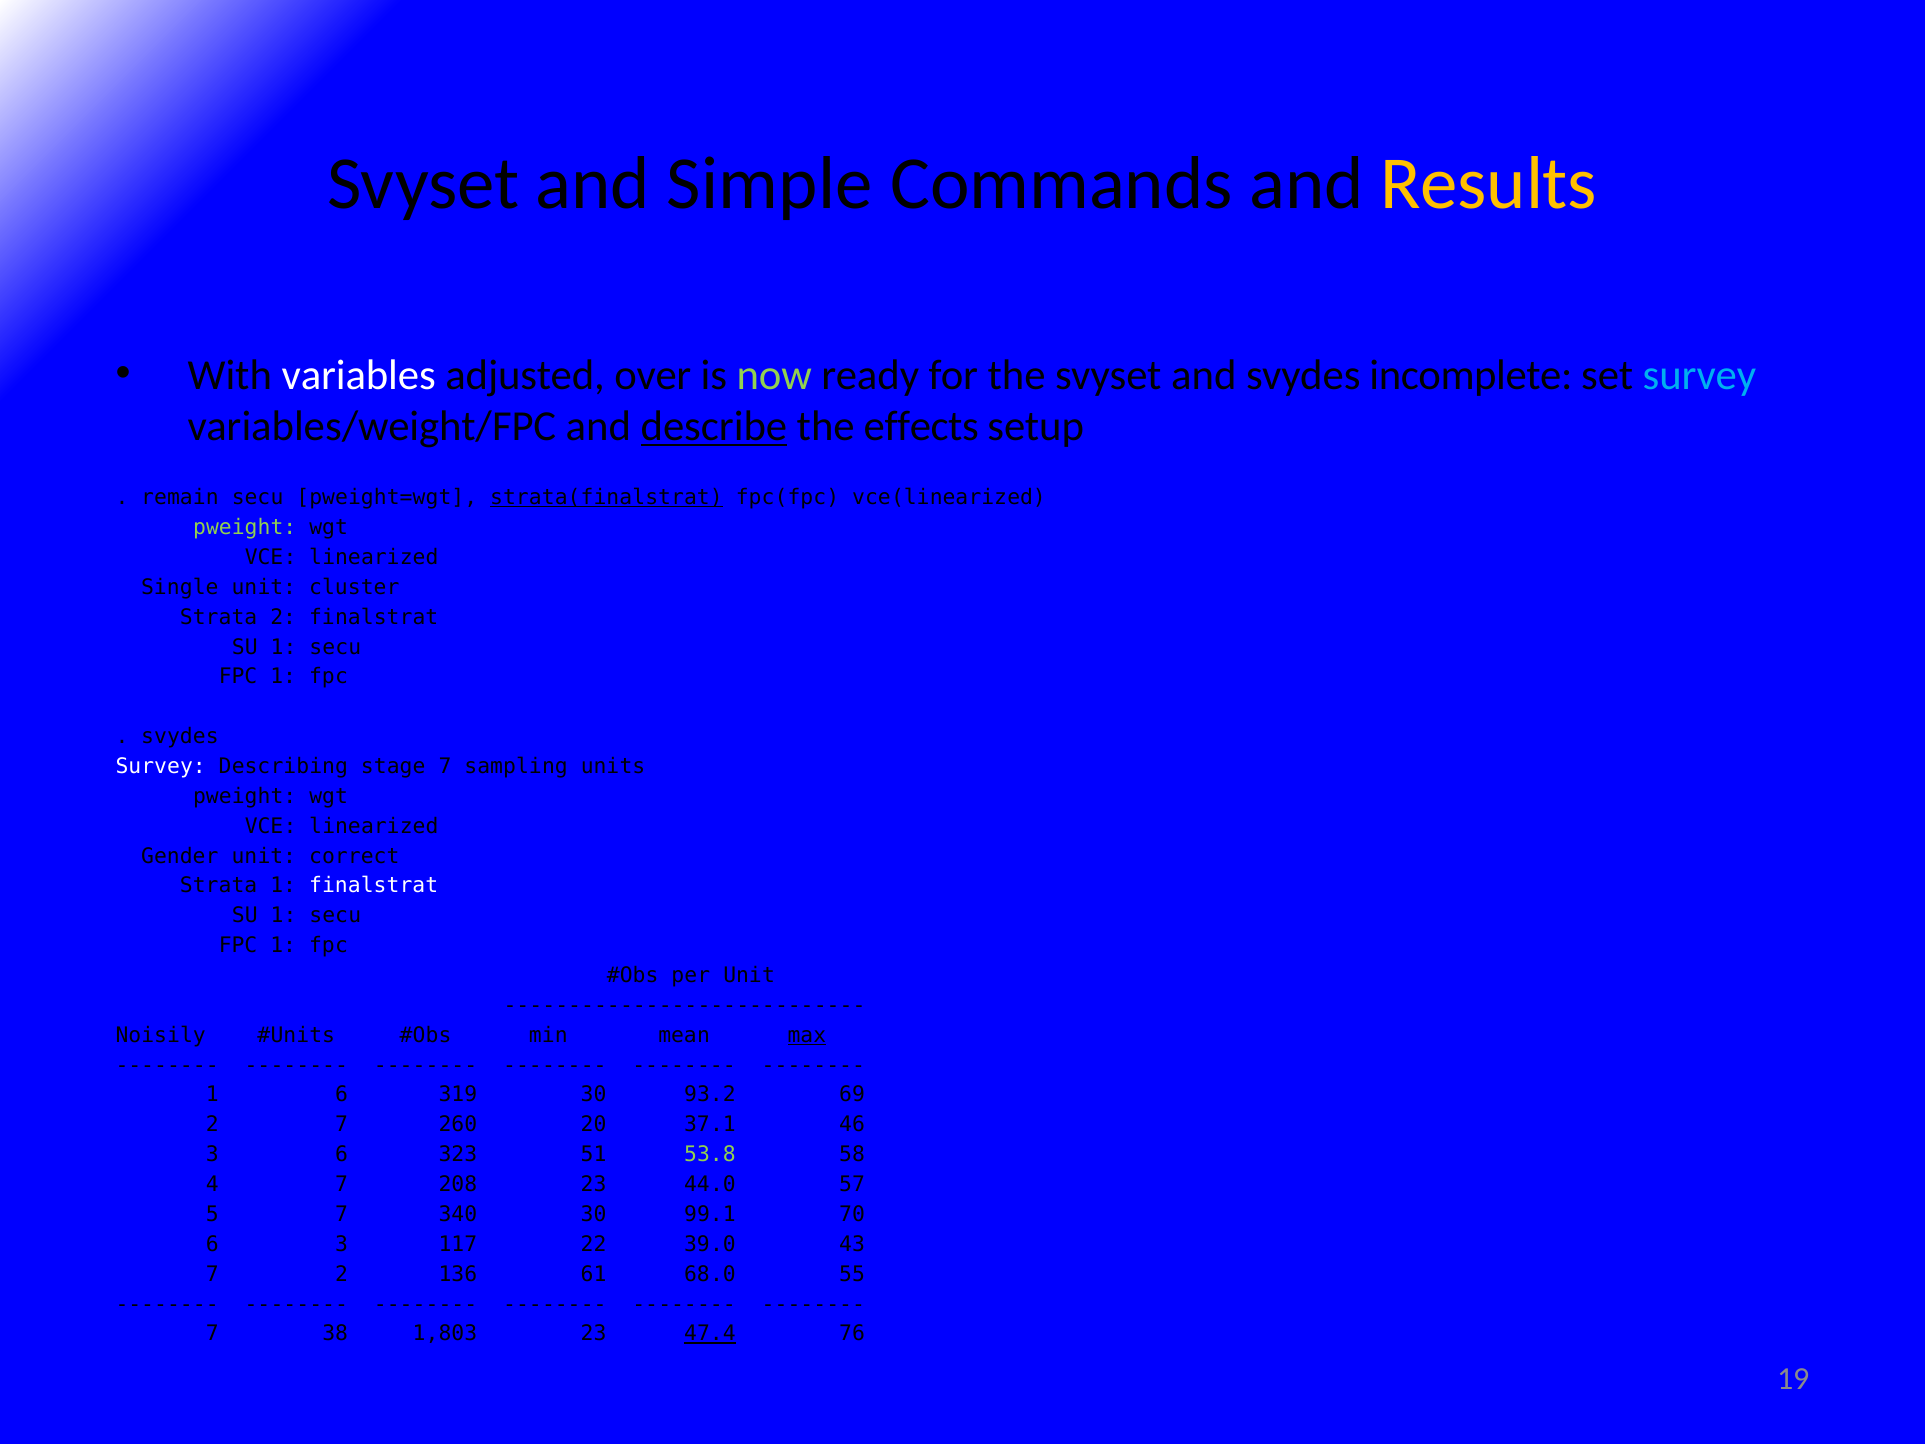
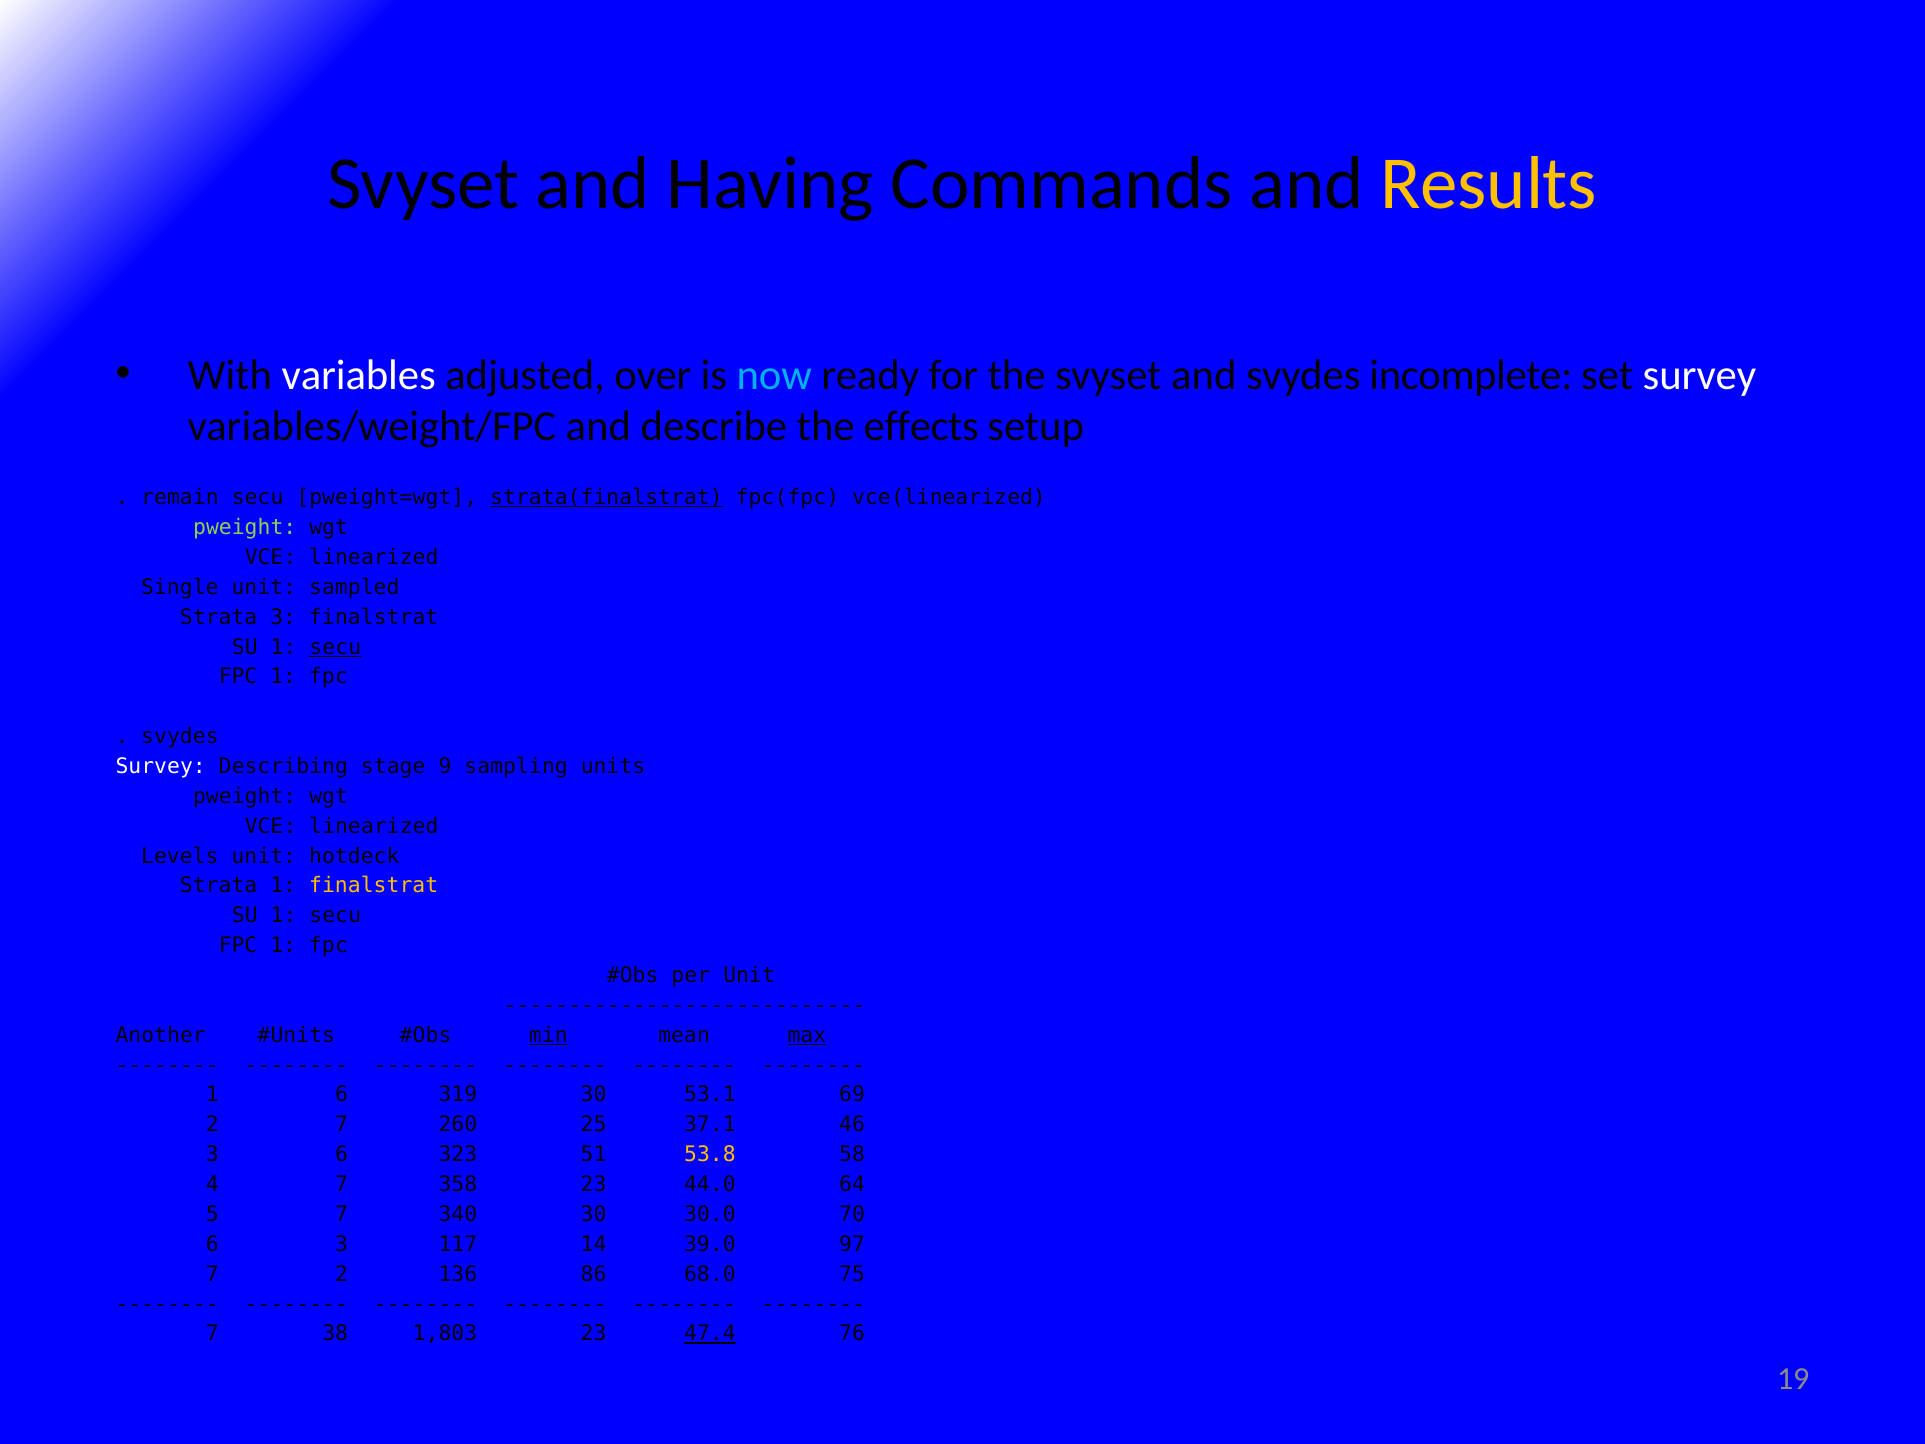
Simple: Simple -> Having (770, 183)
now colour: light green -> light blue (774, 375)
survey colour: light blue -> white (1699, 375)
describe underline: present -> none (714, 426)
cluster: cluster -> sampled (354, 587)
Strata 2: 2 -> 3 (283, 617)
secu underline: none -> present (335, 647)
stage 7: 7 -> 9 (445, 766)
Gender: Gender -> Levels (180, 856)
correct: correct -> hotdeck (354, 856)
finalstrat colour: white -> yellow (374, 886)
Noisily: Noisily -> Another (161, 1035)
min underline: none -> present (548, 1035)
93.2: 93.2 -> 53.1 (710, 1095)
20: 20 -> 25 (594, 1125)
53.8 colour: light green -> yellow (710, 1154)
208: 208 -> 358 (458, 1184)
57: 57 -> 64 (852, 1184)
99.1: 99.1 -> 30.0 (710, 1214)
22: 22 -> 14 (594, 1244)
43: 43 -> 97 (852, 1244)
61: 61 -> 86 (594, 1274)
55: 55 -> 75 (852, 1274)
